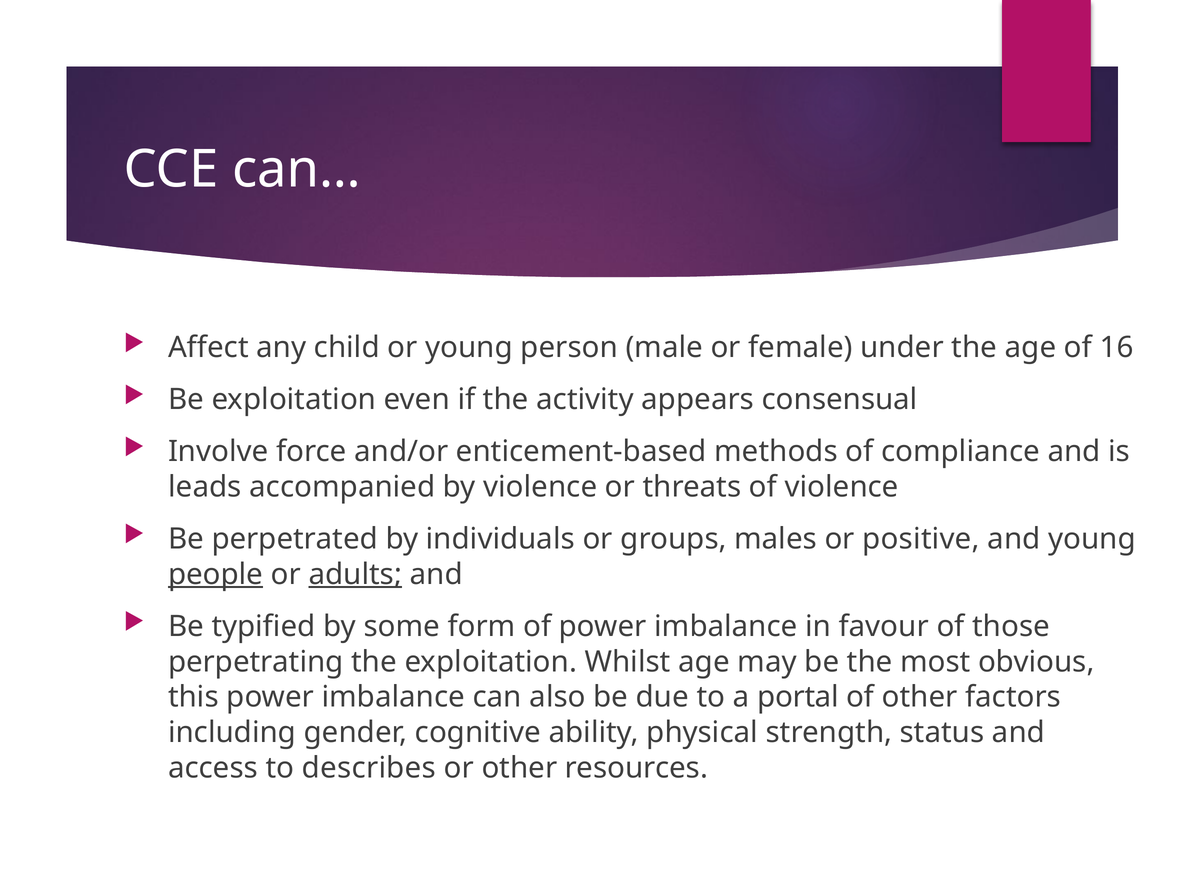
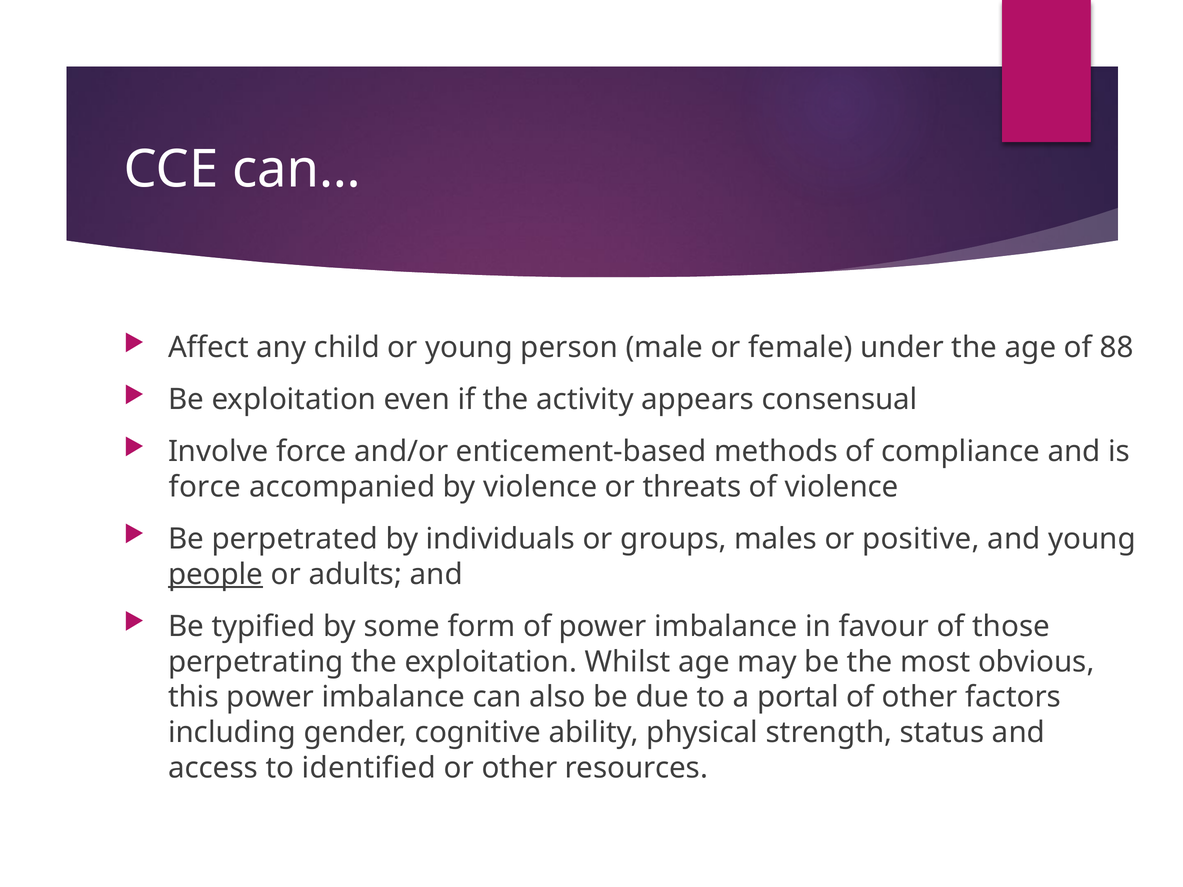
16: 16 -> 88 (1117, 348)
leads: leads -> force (205, 487)
adults underline: present -> none (355, 575)
describes: describes -> identified (369, 768)
